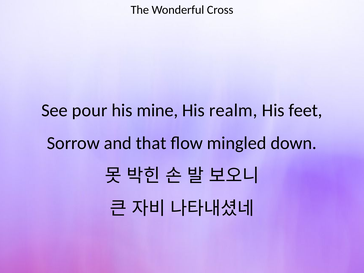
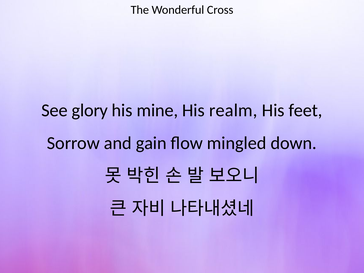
pour: pour -> glory (90, 110)
that: that -> gain (151, 143)
